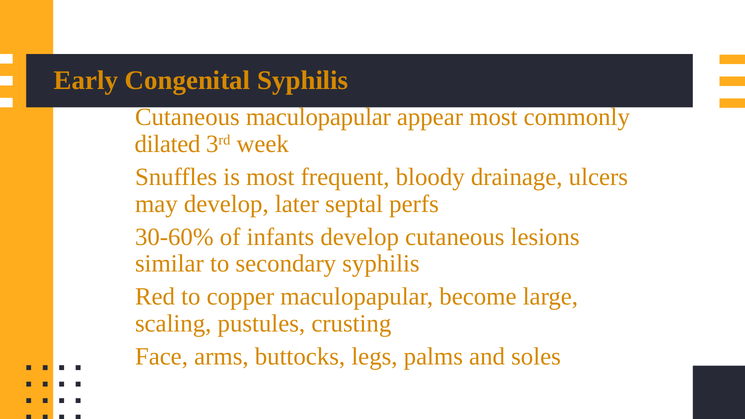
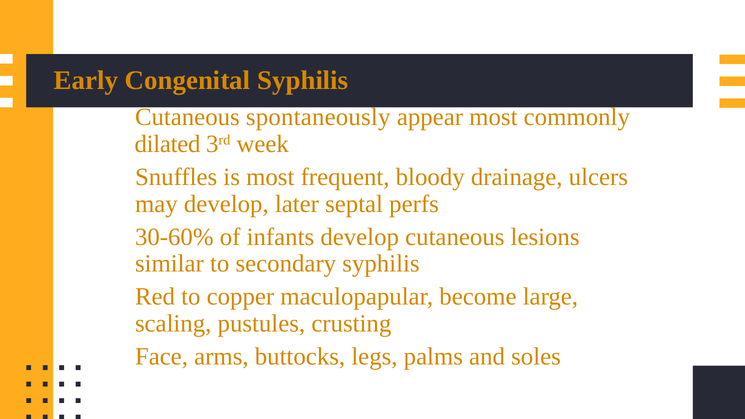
maculopapular: maculopapular -> spontaneously (318, 117)
